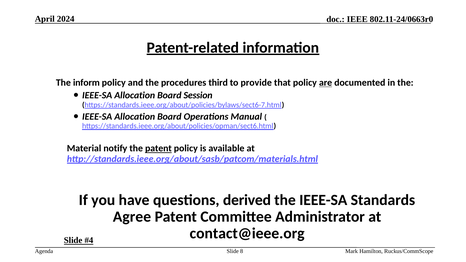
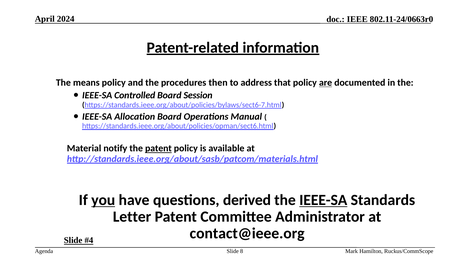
inform: inform -> means (86, 83)
third: third -> then (218, 83)
provide: provide -> address (256, 83)
Allocation: Allocation -> Controlled (135, 95)
you underline: none -> present (103, 200)
IEEE-SA underline: none -> present (323, 200)
Agree: Agree -> Letter (132, 217)
